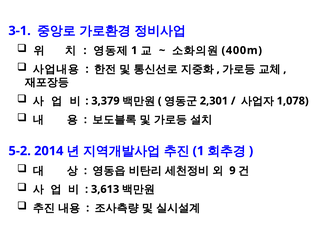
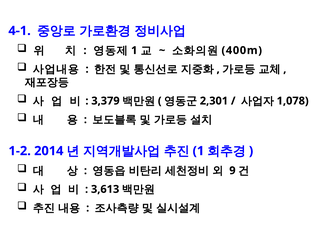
3-1: 3-1 -> 4-1 (20, 31)
5-2: 5-2 -> 1-2 (20, 151)
